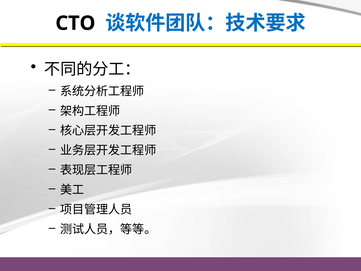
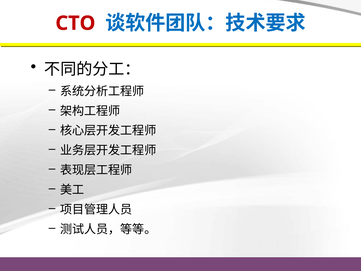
CTO colour: black -> red (75, 23)
